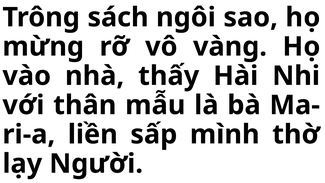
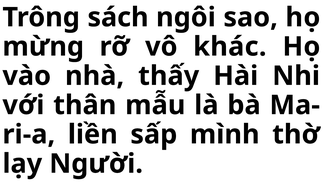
vàng: vàng -> khác (230, 47)
